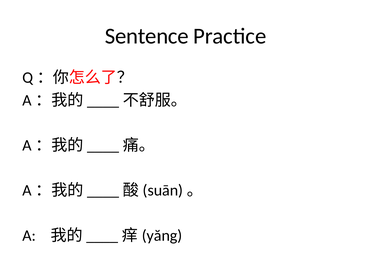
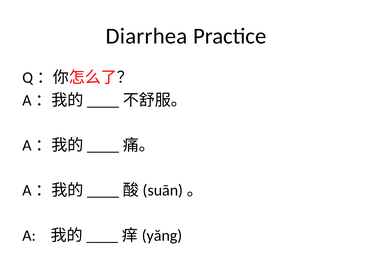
Sentence: Sentence -> Diarrhea (147, 36)
